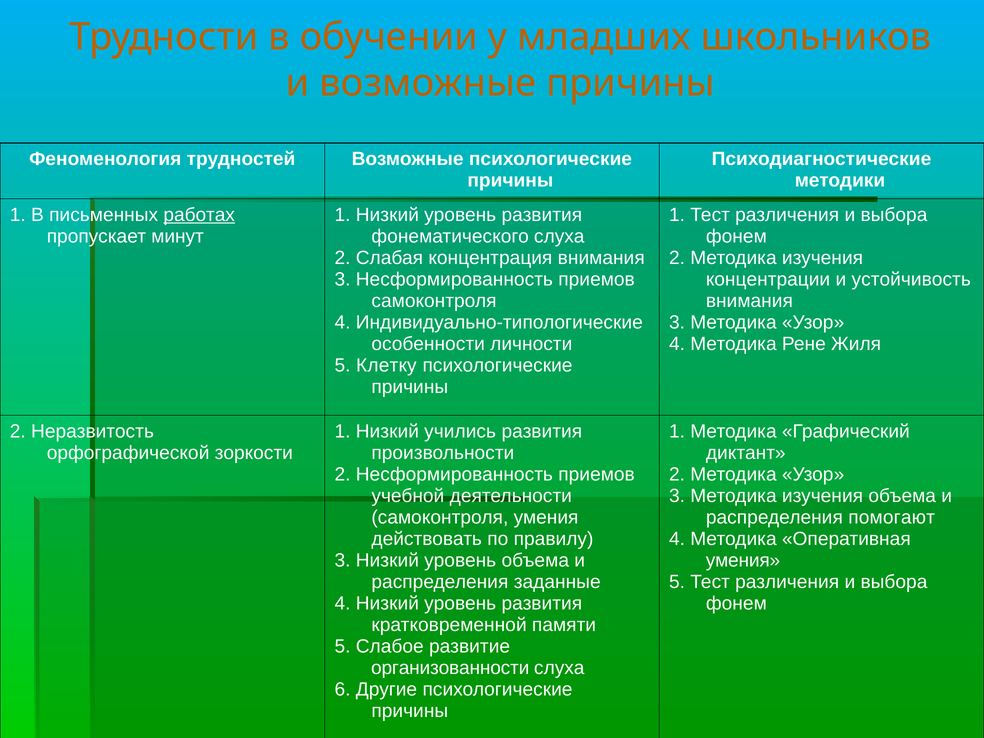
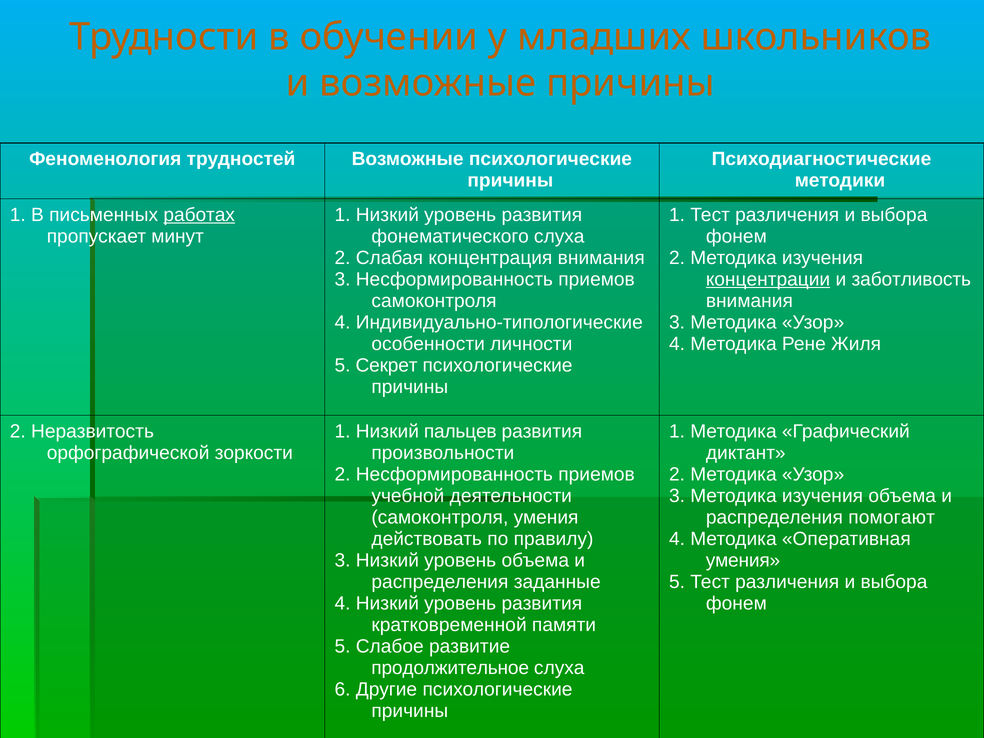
концентрации underline: none -> present (768, 279)
устойчивость: устойчивость -> заботливость (911, 279)
Клетку: Клетку -> Секрет (387, 365)
учились: учились -> пальцев (460, 431)
организованности: организованности -> продолжительное (450, 668)
